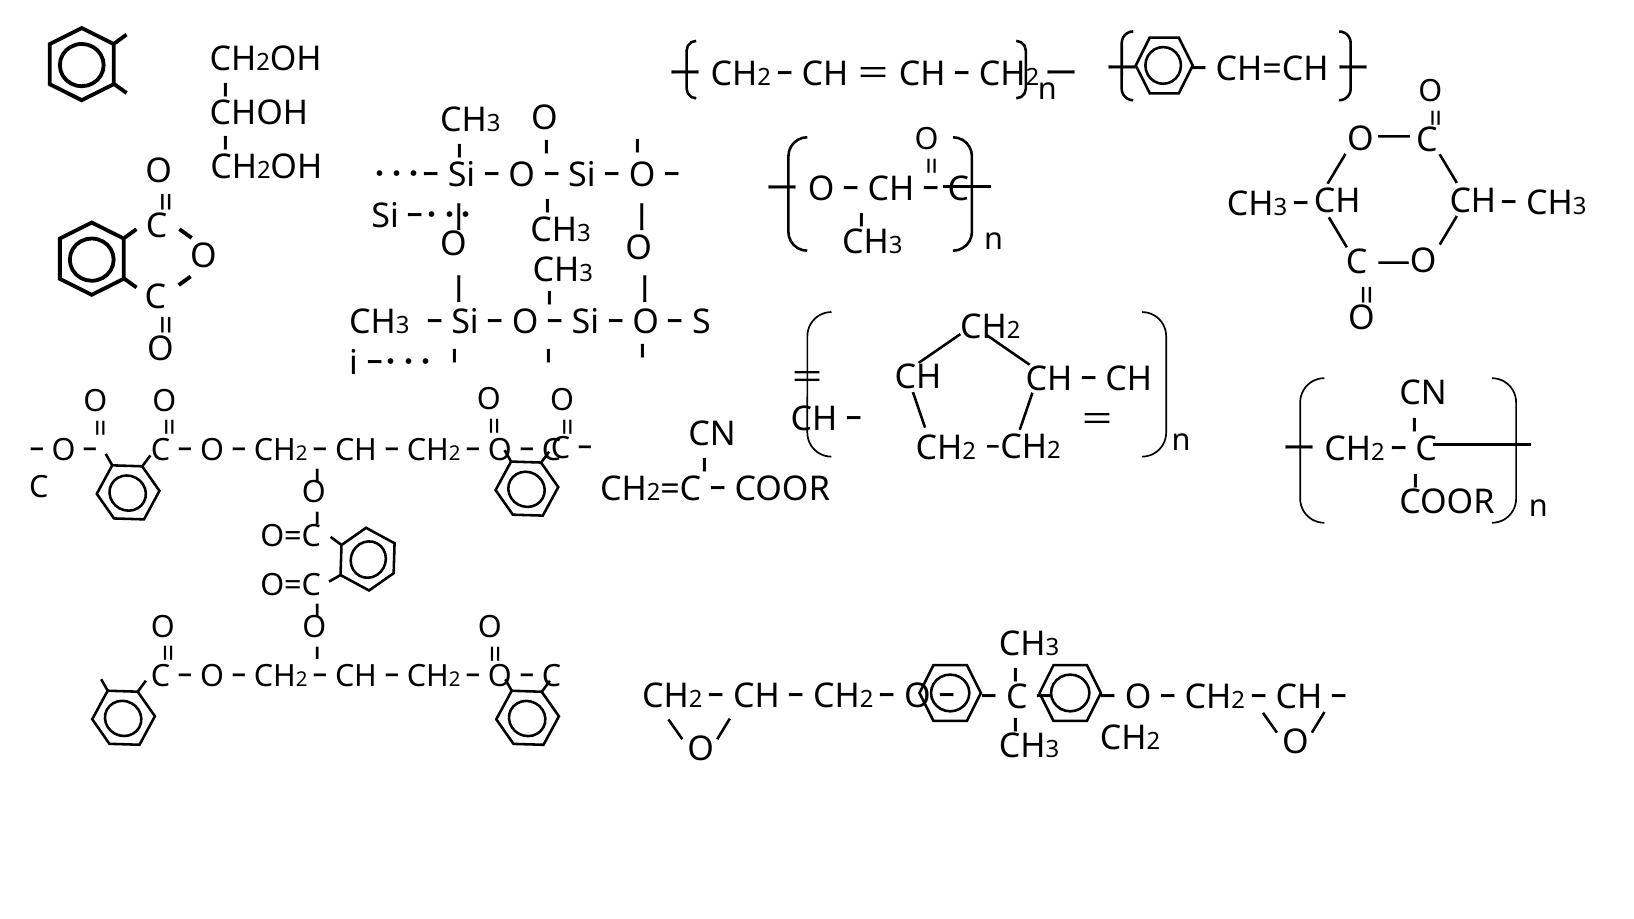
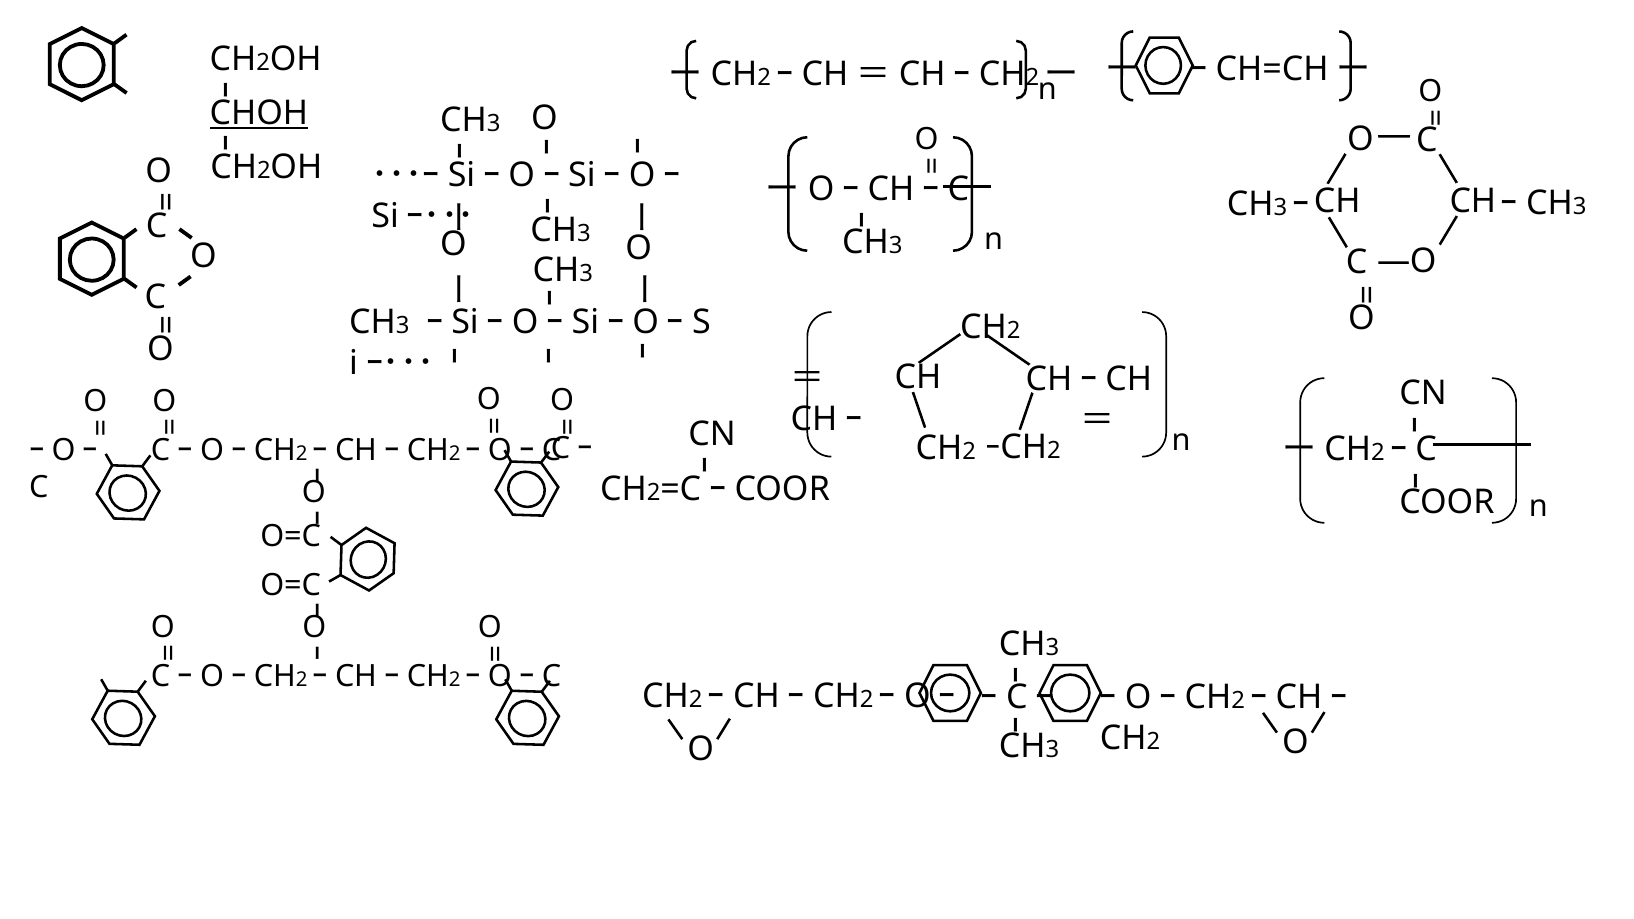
CHOH underline: none -> present (259, 114)
